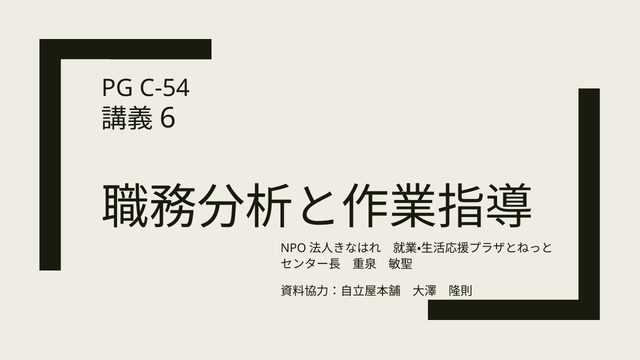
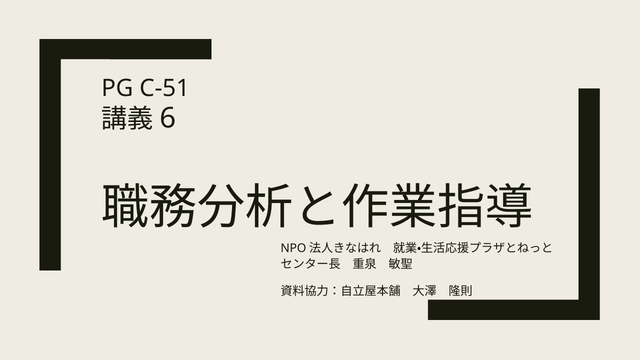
C-54: C-54 -> C-51 (165, 88)
